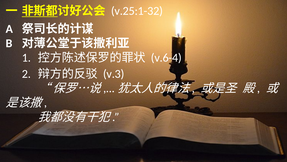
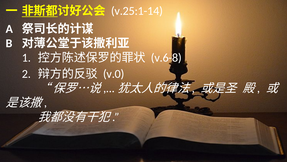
v.25:1-32: v.25:1-32 -> v.25:1-14 (137, 11)
v.6-4: v.6-4 -> v.6-8 (166, 57)
v.3: v.3 -> v.0 (114, 74)
